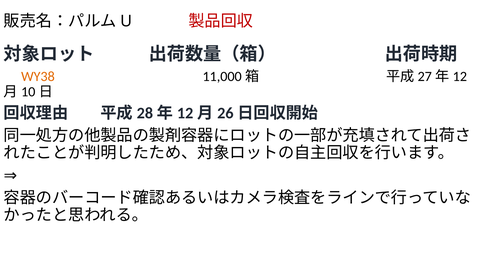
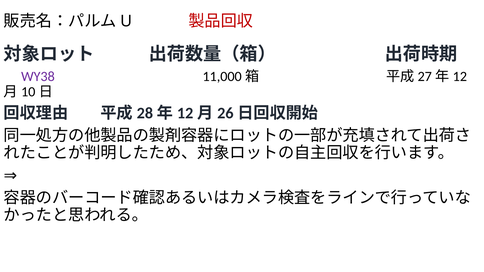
WY38 colour: orange -> purple (38, 77)
